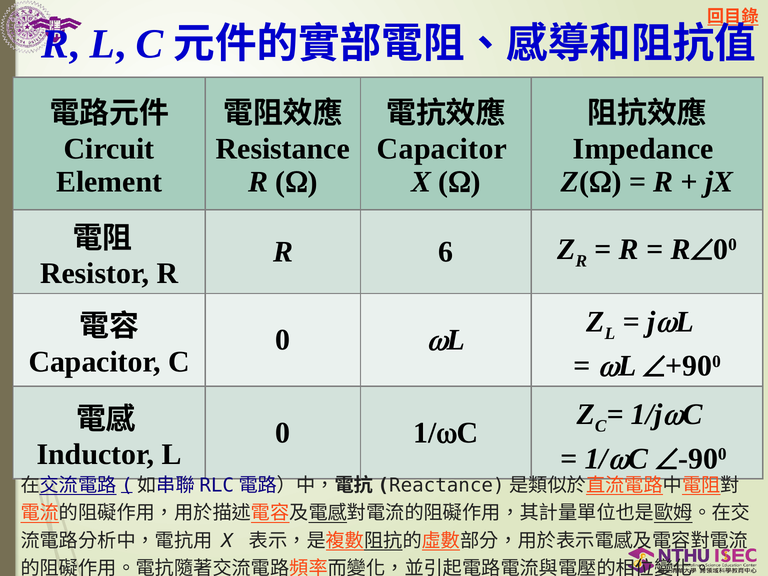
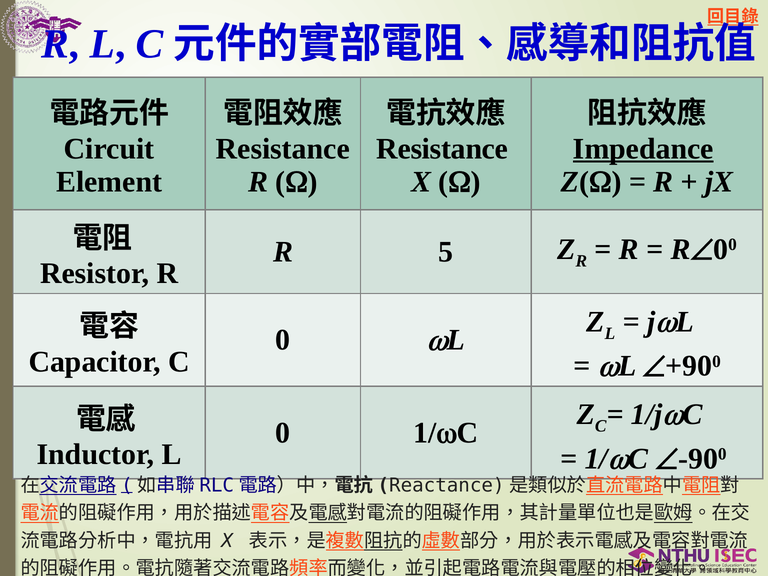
Capacitor: Capacitor -> Resistance (442, 149)
Impedance underline: none -> present (643, 149)
6: 6 -> 5 (446, 252)
